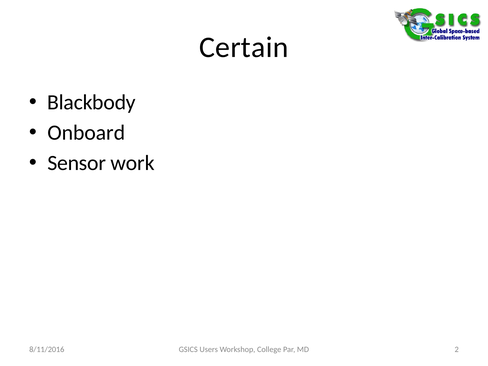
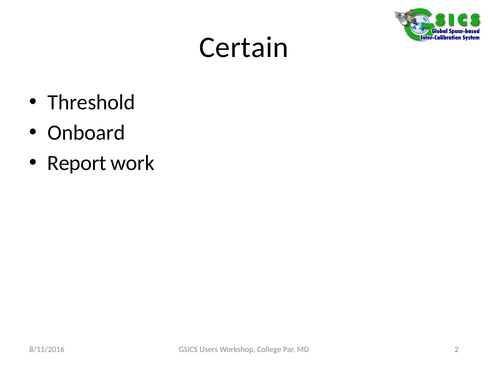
Blackbody: Blackbody -> Threshold (91, 102)
Sensor: Sensor -> Report (77, 163)
